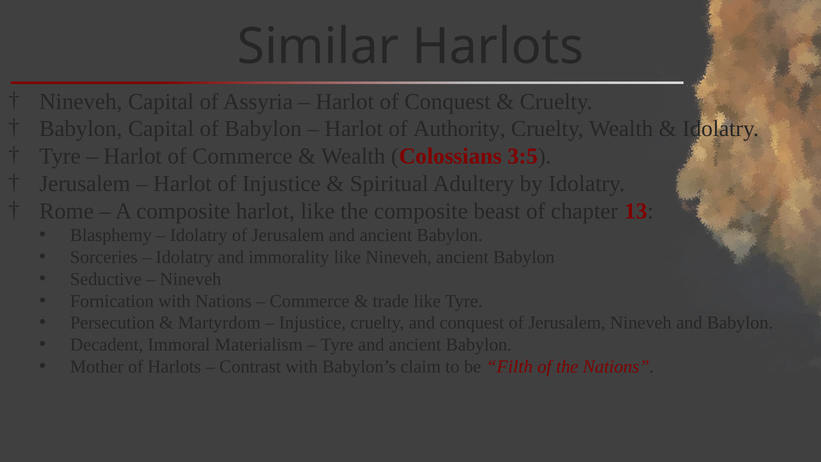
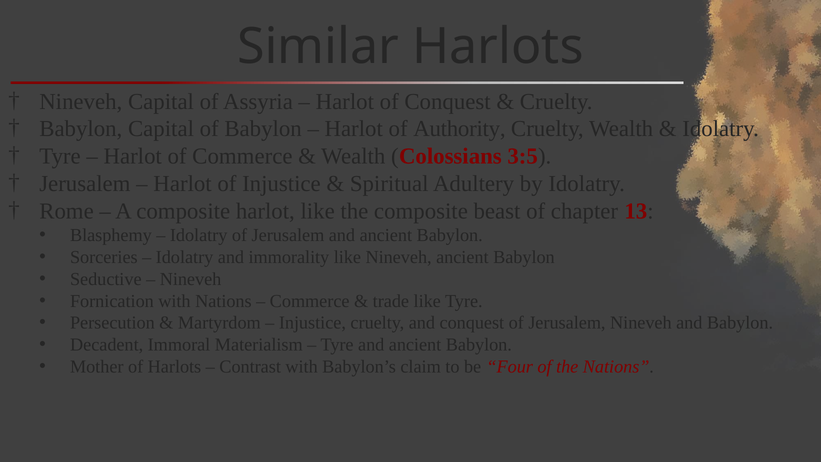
Filth: Filth -> Four (510, 367)
